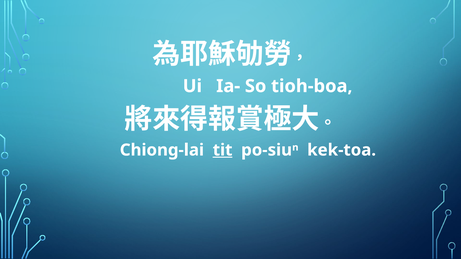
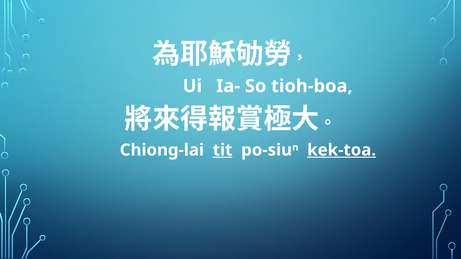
kek-toa underline: none -> present (342, 150)
